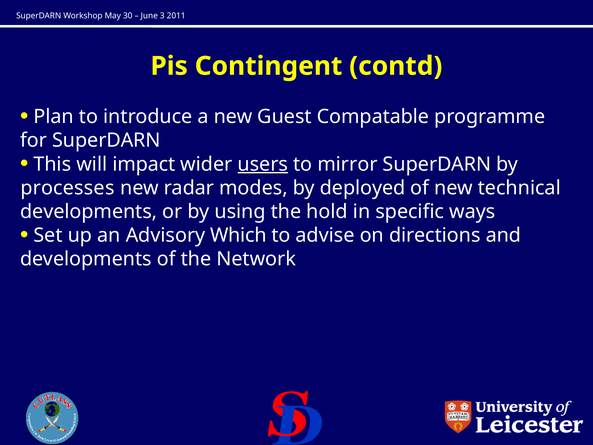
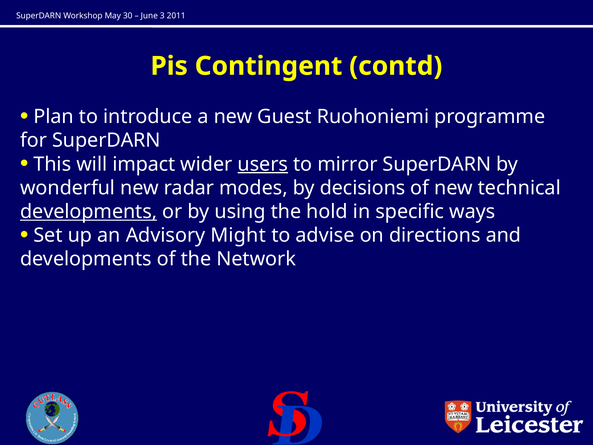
Compatable: Compatable -> Ruohoniemi (373, 117)
processes: processes -> wonderful (68, 188)
deployed: deployed -> decisions (363, 188)
developments underline: none -> present (89, 212)
Which: Which -> Might (238, 235)
